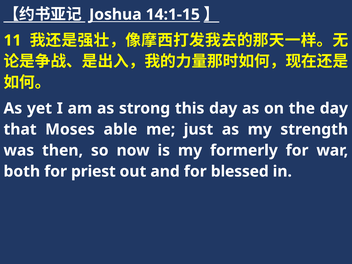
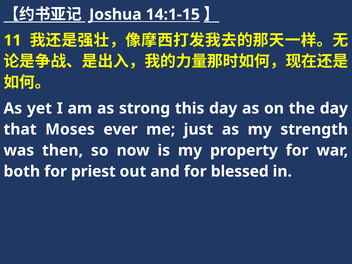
able: able -> ever (121, 129)
formerly: formerly -> property (244, 150)
